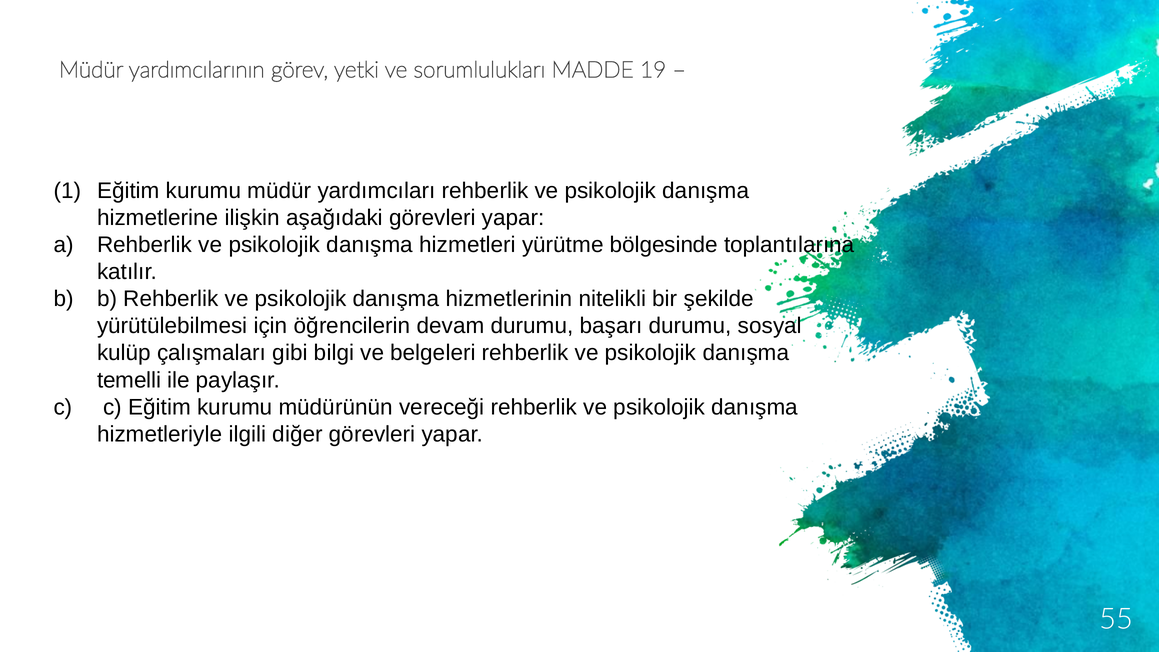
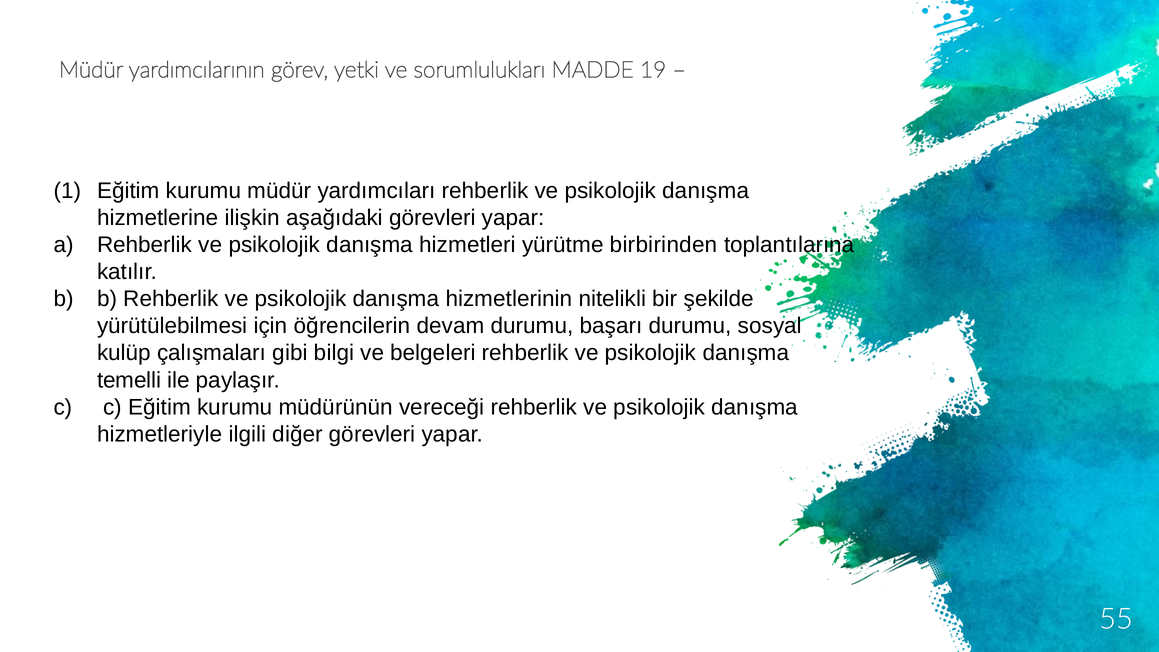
bölgesinde: bölgesinde -> birbirinden (664, 245)
